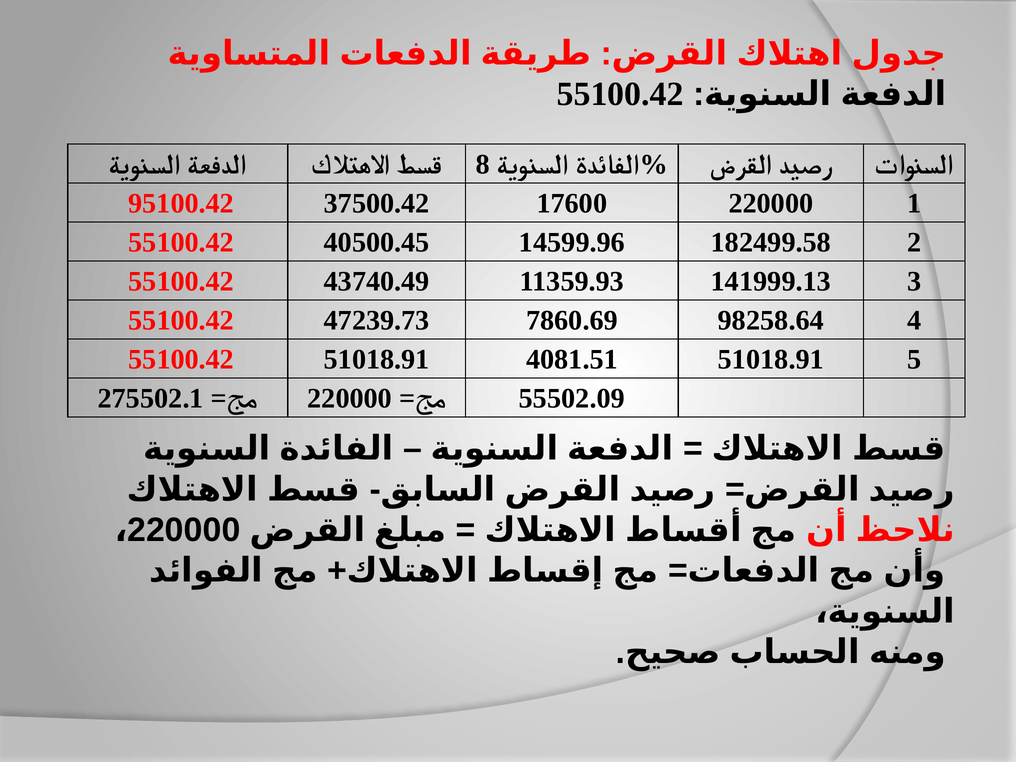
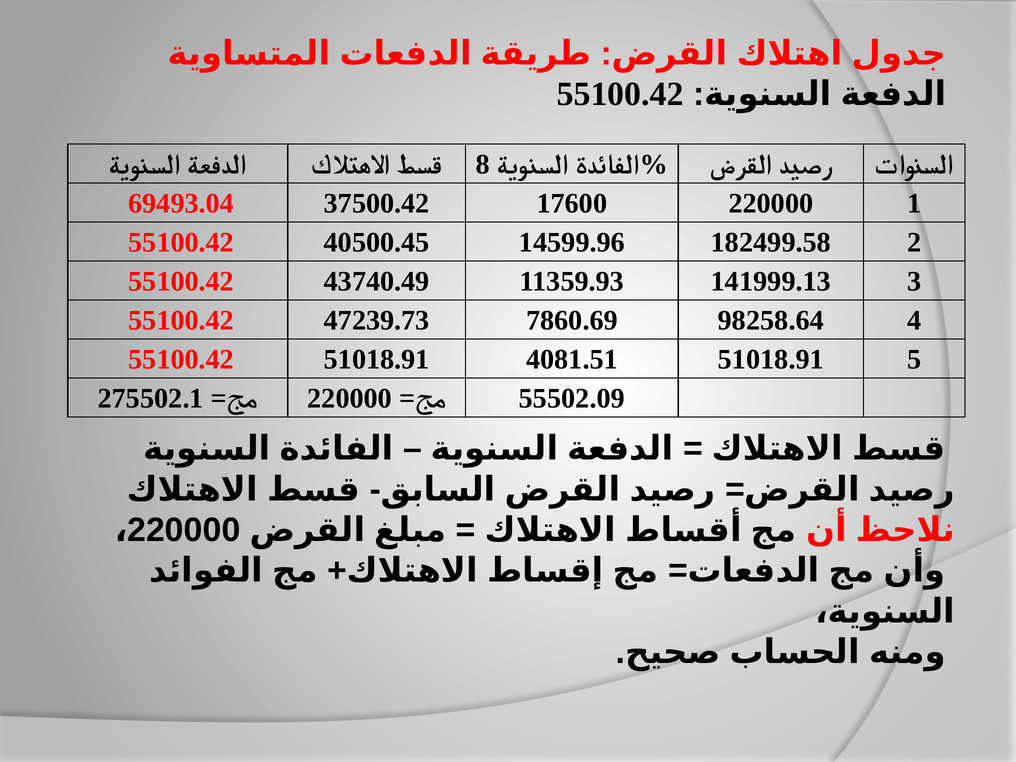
95100.42: 95100.42 -> 69493.04 (181, 204)
